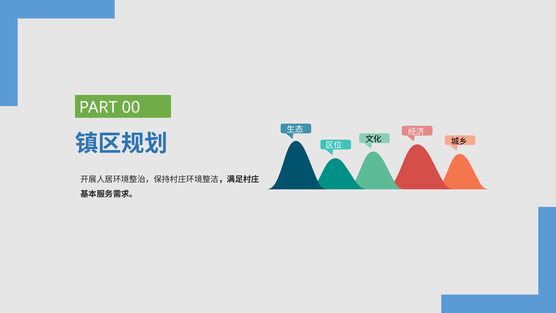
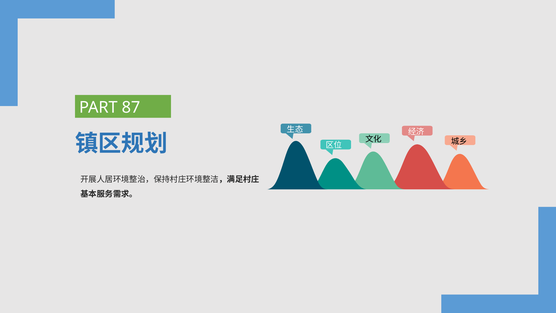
00: 00 -> 87 (131, 107)
